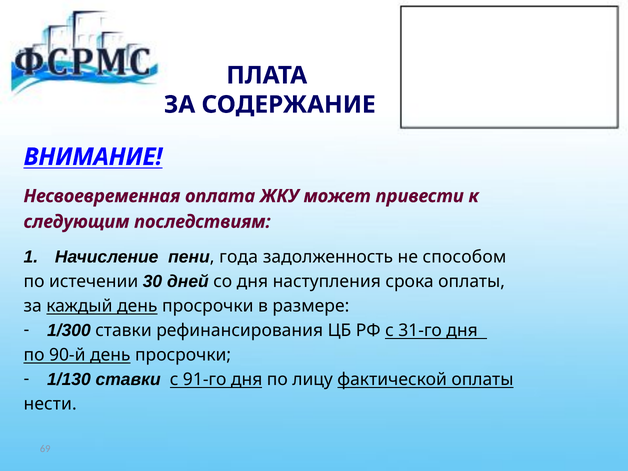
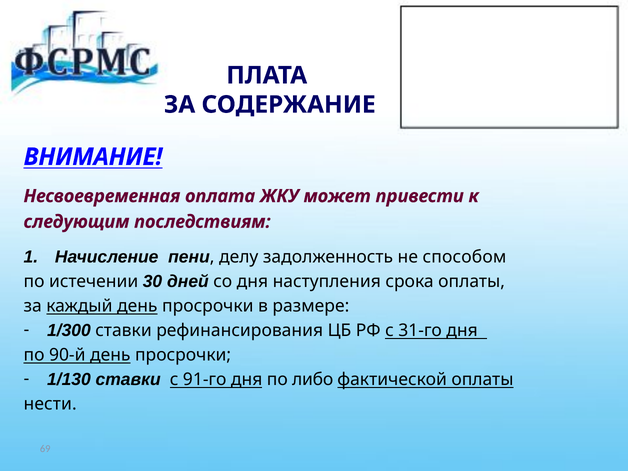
года: года -> делу (239, 257)
лицу: лицу -> либо (313, 379)
